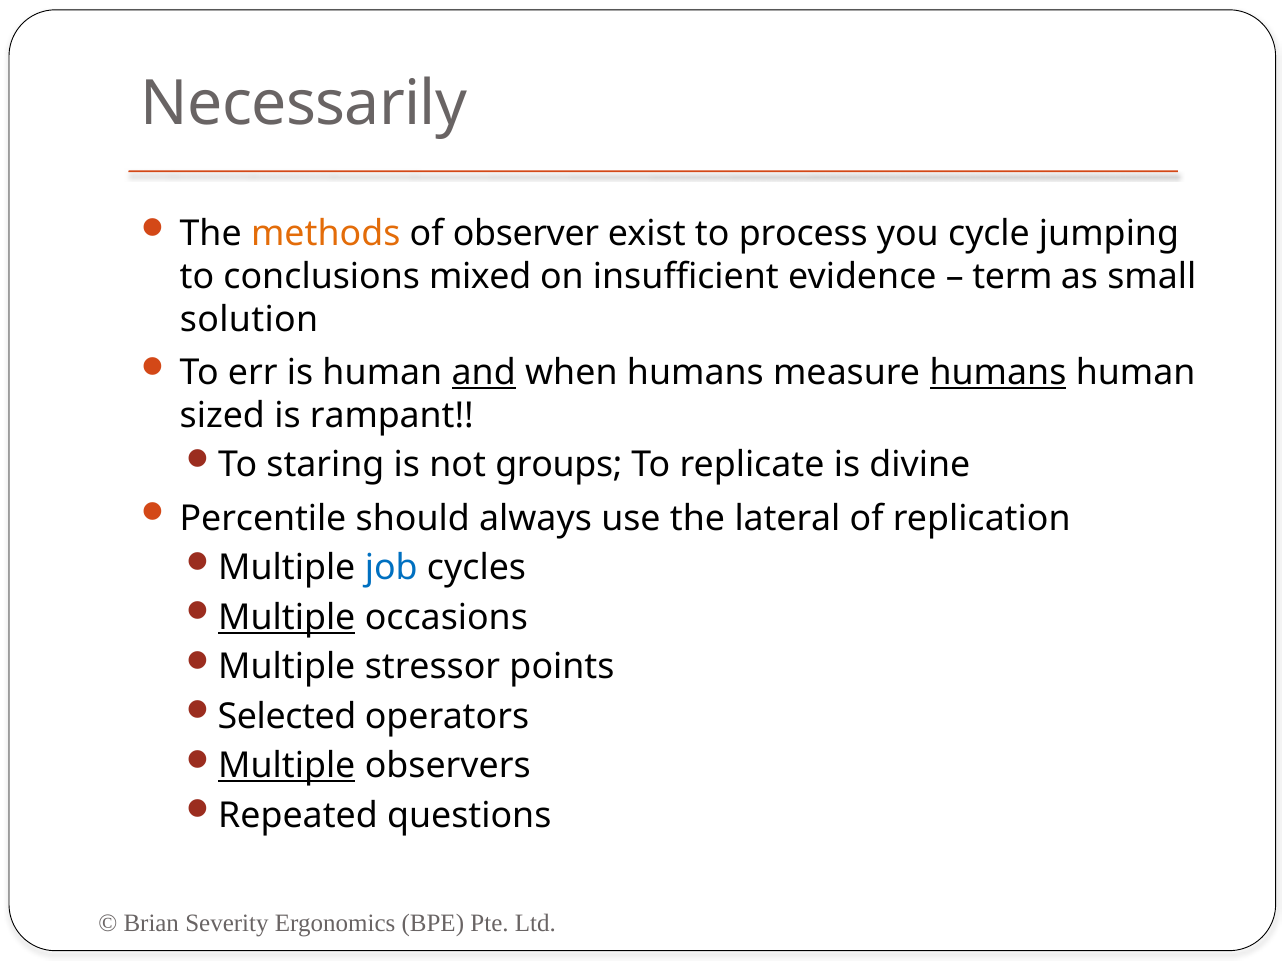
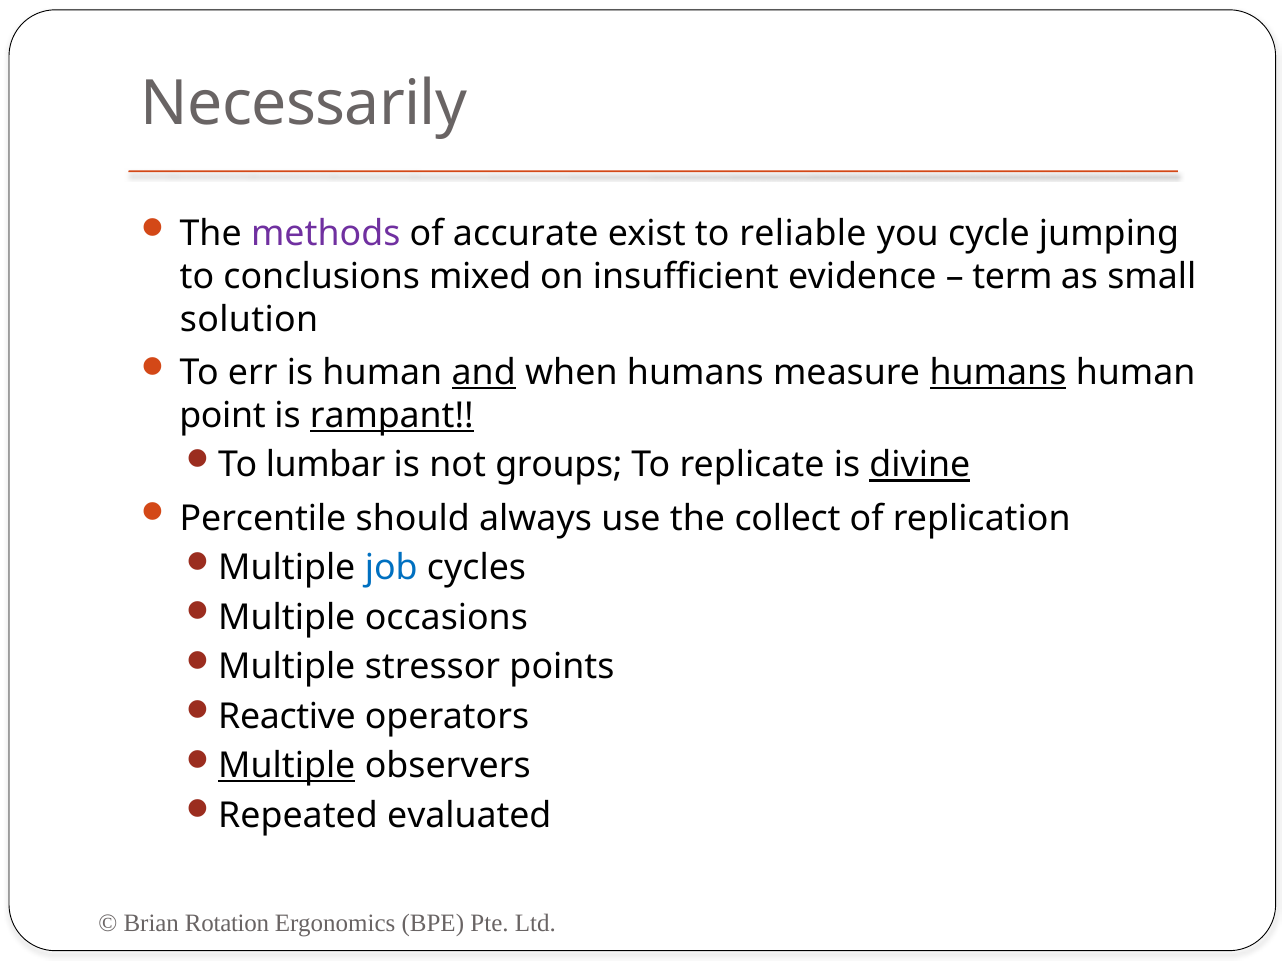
methods colour: orange -> purple (326, 234)
observer: observer -> accurate (526, 234)
process: process -> reliable (803, 234)
sized: sized -> point (222, 416)
rampant underline: none -> present (392, 416)
staring: staring -> lumbar (326, 465)
divine underline: none -> present (920, 465)
lateral: lateral -> collect (788, 518)
Multiple underline: present -> none (287, 617)
Selected: Selected -> Reactive (287, 716)
questions: questions -> evaluated (469, 815)
Severity: Severity -> Rotation (227, 923)
